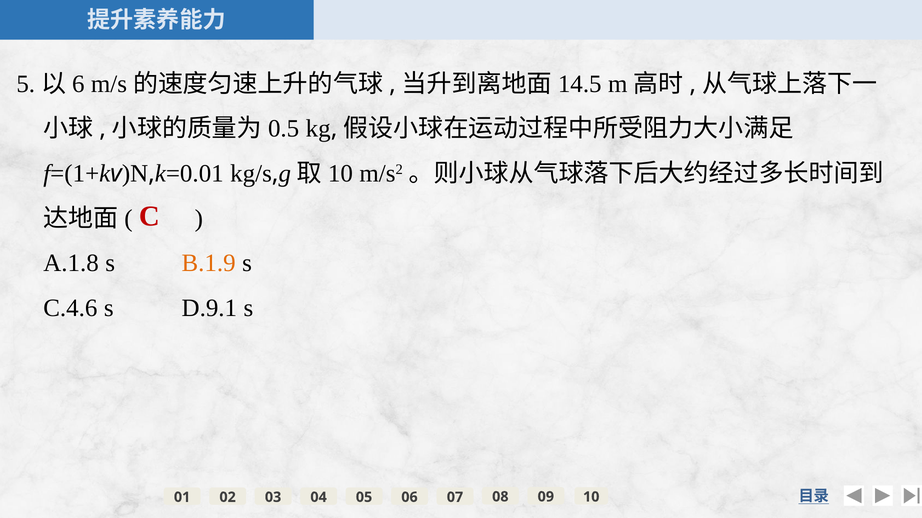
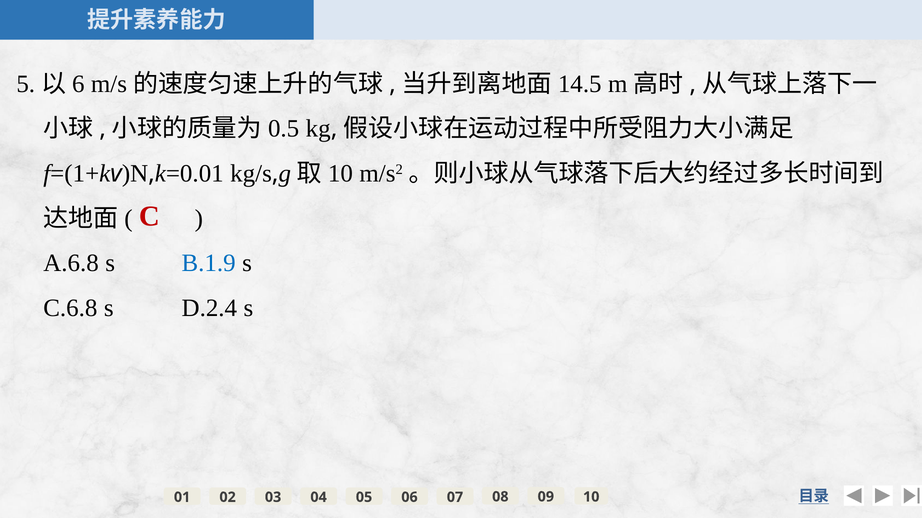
A.1.8: A.1.8 -> A.6.8 (71, 264)
B.1.9 colour: orange -> blue (209, 264)
C.4.6: C.4.6 -> C.6.8 (70, 309)
D.9.1: D.9.1 -> D.2.4 (209, 309)
